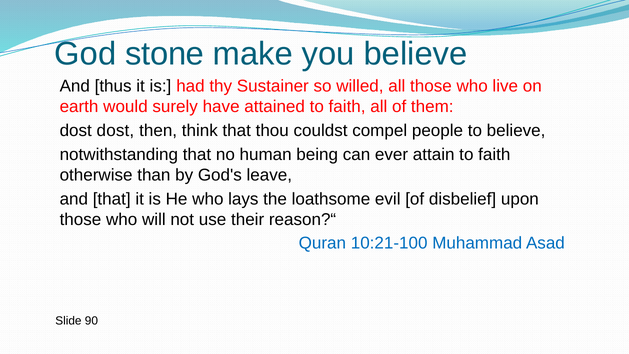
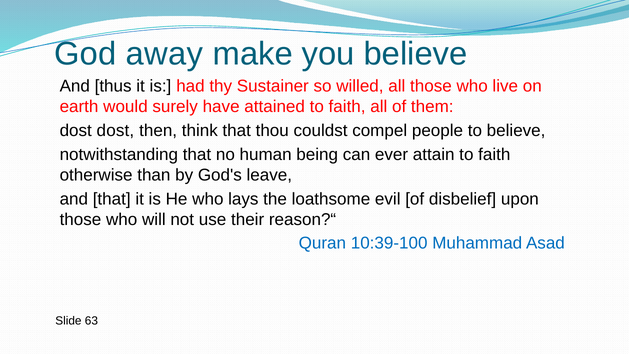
stone: stone -> away (164, 54)
10:21-100: 10:21-100 -> 10:39-100 (389, 243)
90: 90 -> 63 (91, 321)
